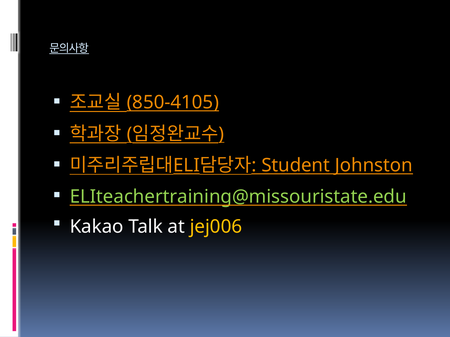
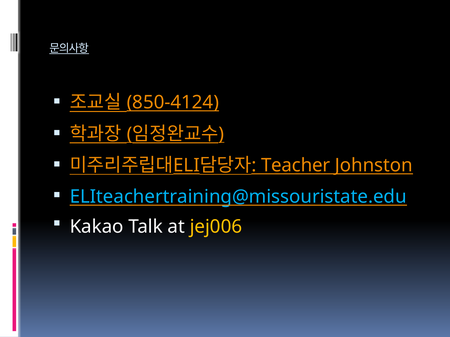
850-4105: 850-4105 -> 850-4124 (173, 103)
Student: Student -> Teacher (296, 166)
ELIteachertraining@missouristate.edu colour: light green -> light blue (238, 197)
